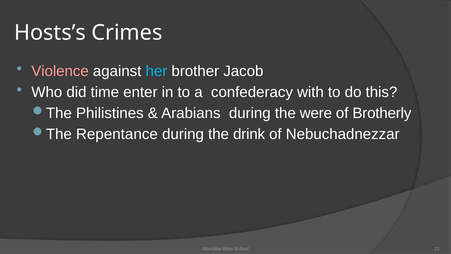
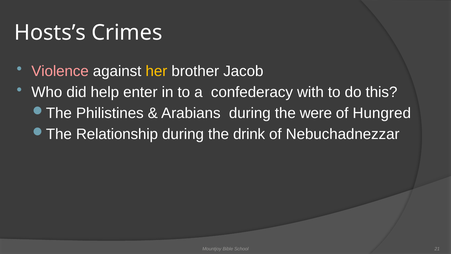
her colour: light blue -> yellow (156, 71)
time: time -> help (105, 92)
Brotherly: Brotherly -> Hungred (382, 113)
Repentance: Repentance -> Relationship (117, 134)
